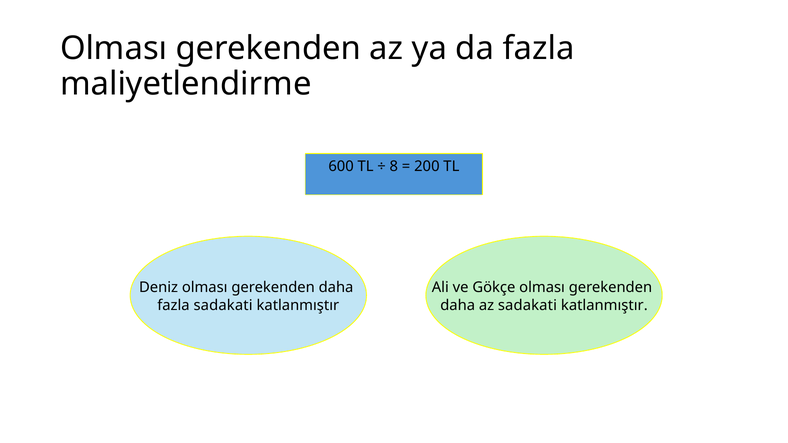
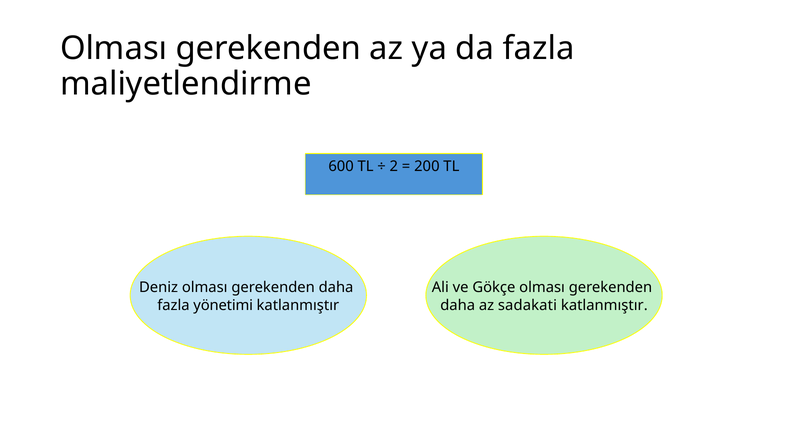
8: 8 -> 2 (394, 166)
fazla sadakati: sadakati -> yönetimi (223, 305)
